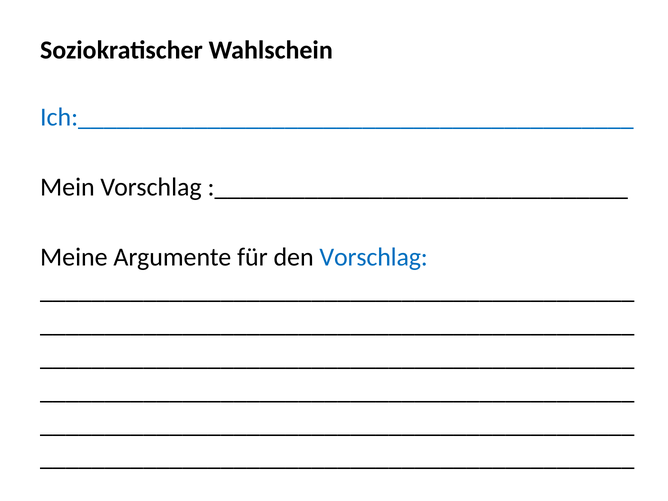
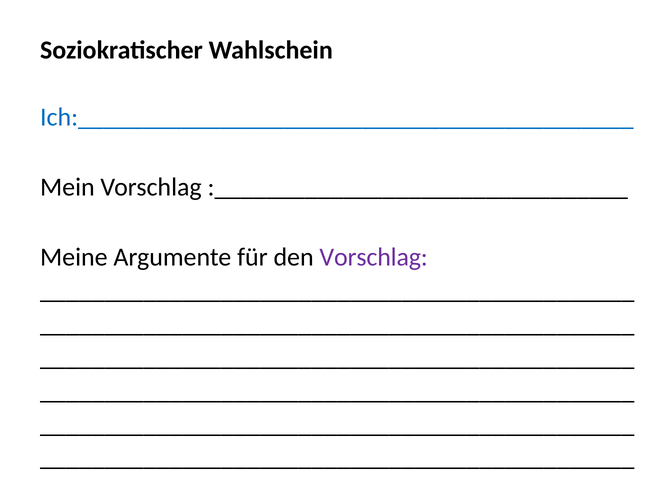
Vorschlag colour: blue -> purple (374, 257)
